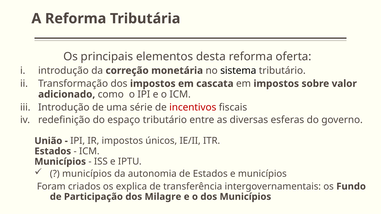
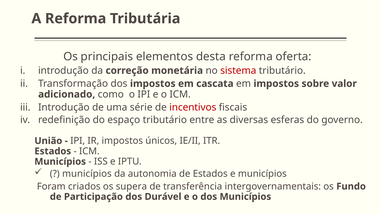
sistema colour: black -> red (238, 71)
explica: explica -> supera (131, 187)
Milagre: Milagre -> Durável (163, 197)
